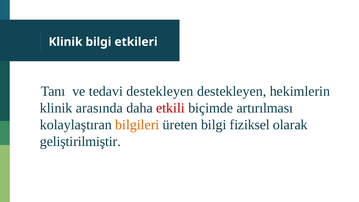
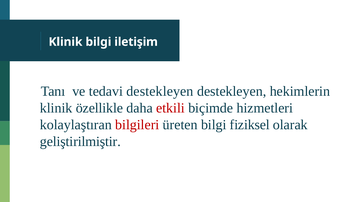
etkileri: etkileri -> iletişim (136, 42)
arasında: arasında -> özellikle (99, 108)
artırılması: artırılması -> hizmetleri (265, 108)
bilgileri colour: orange -> red (137, 125)
